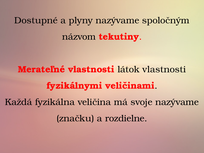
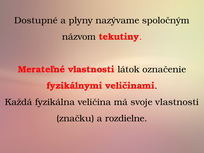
látok vlastnosti: vlastnosti -> označenie (164, 69)
svoje nazývame: nazývame -> vlastnosti (177, 102)
